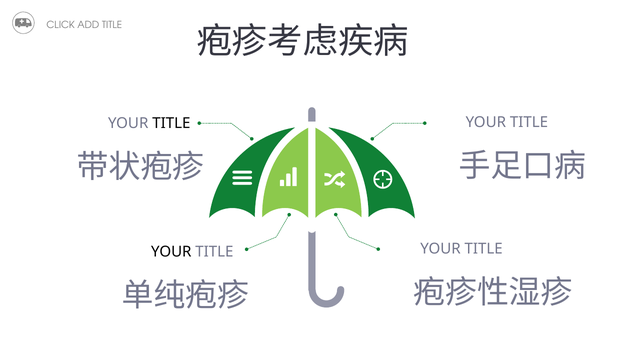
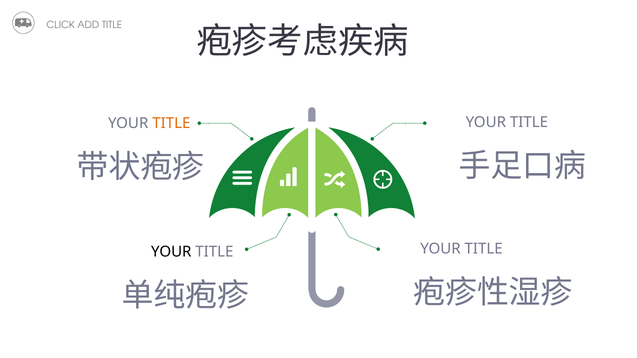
TITLE colour: black -> orange (171, 124)
